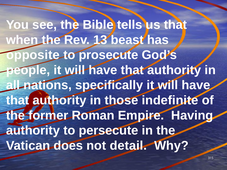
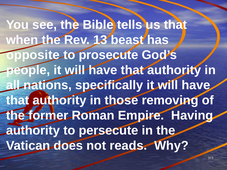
indefinite: indefinite -> removing (170, 100)
detail: detail -> reads (128, 146)
